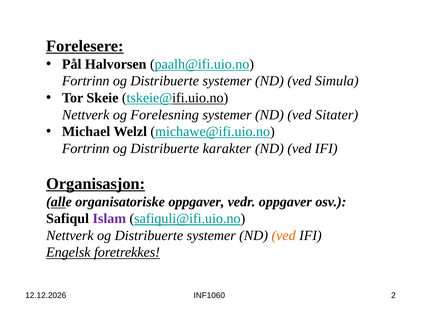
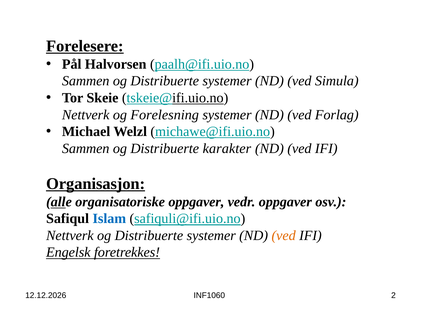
Fortrinn: Fortrinn -> Sammen (86, 81)
Sitater: Sitater -> Forlag (337, 115)
Fortrinn: Fortrinn -> Sammen (86, 148)
Islam colour: purple -> blue (109, 218)
